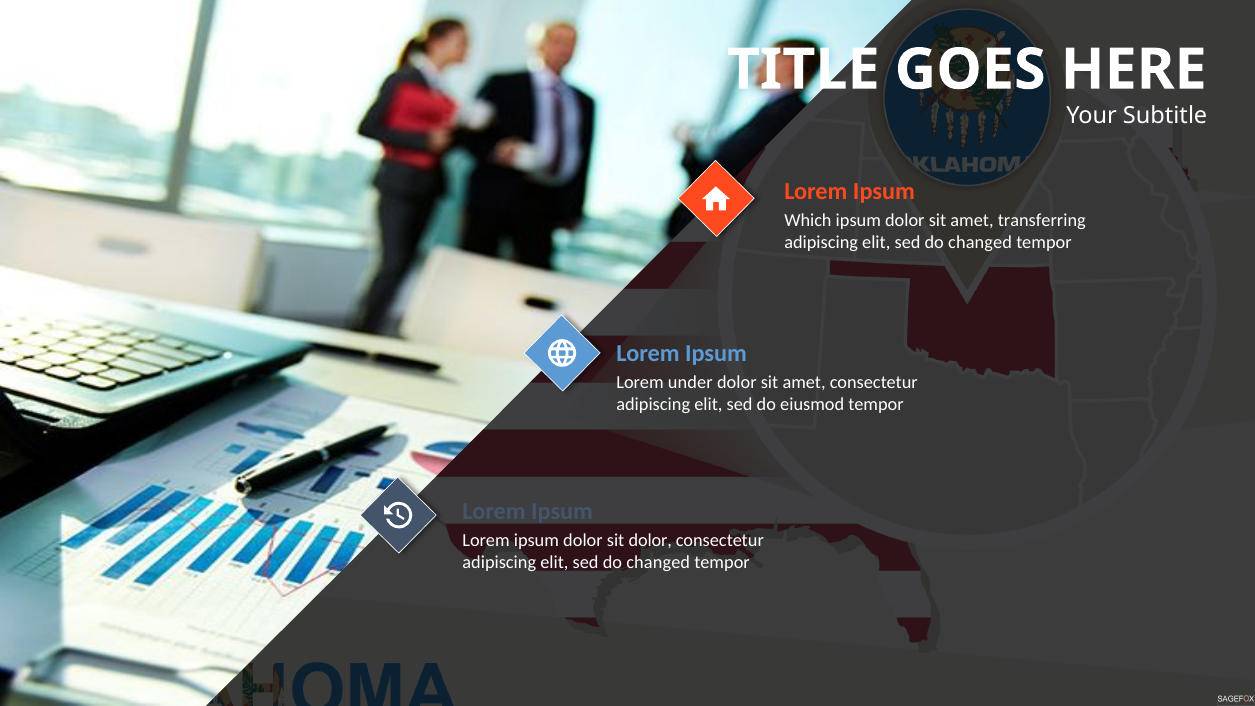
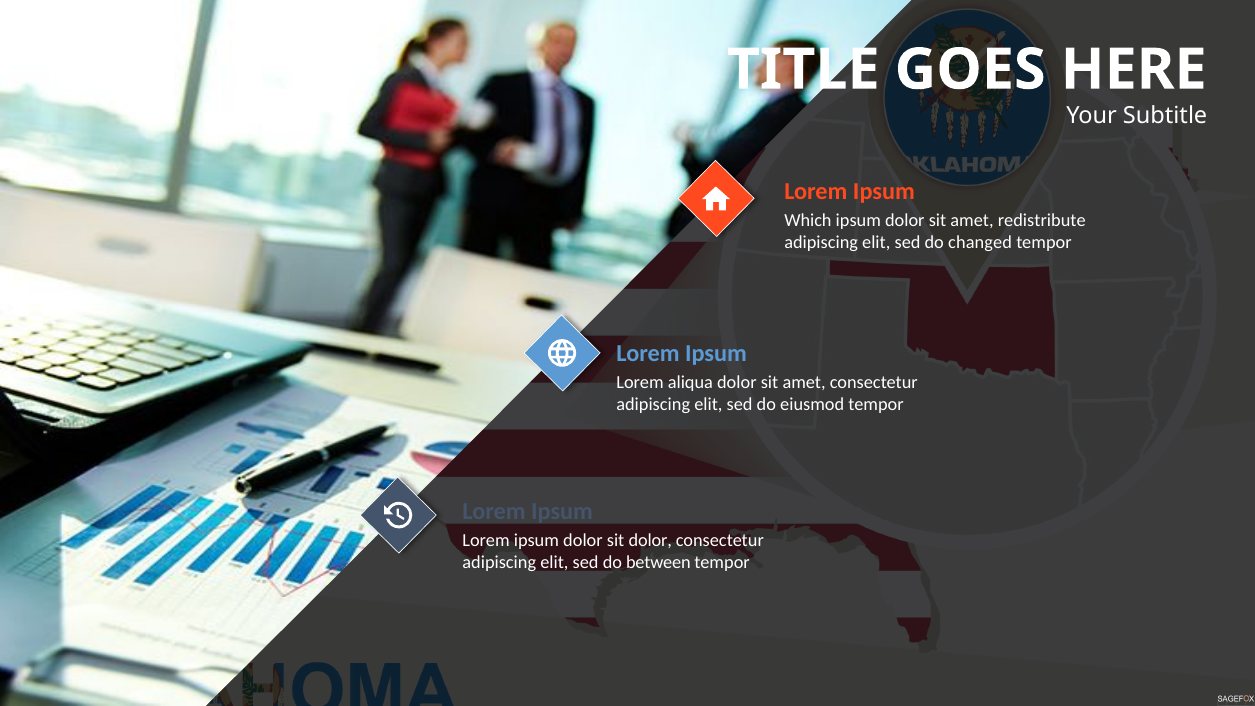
transferring: transferring -> redistribute (1042, 220)
under: under -> aliqua (690, 382)
changed: changed -> between (658, 562)
